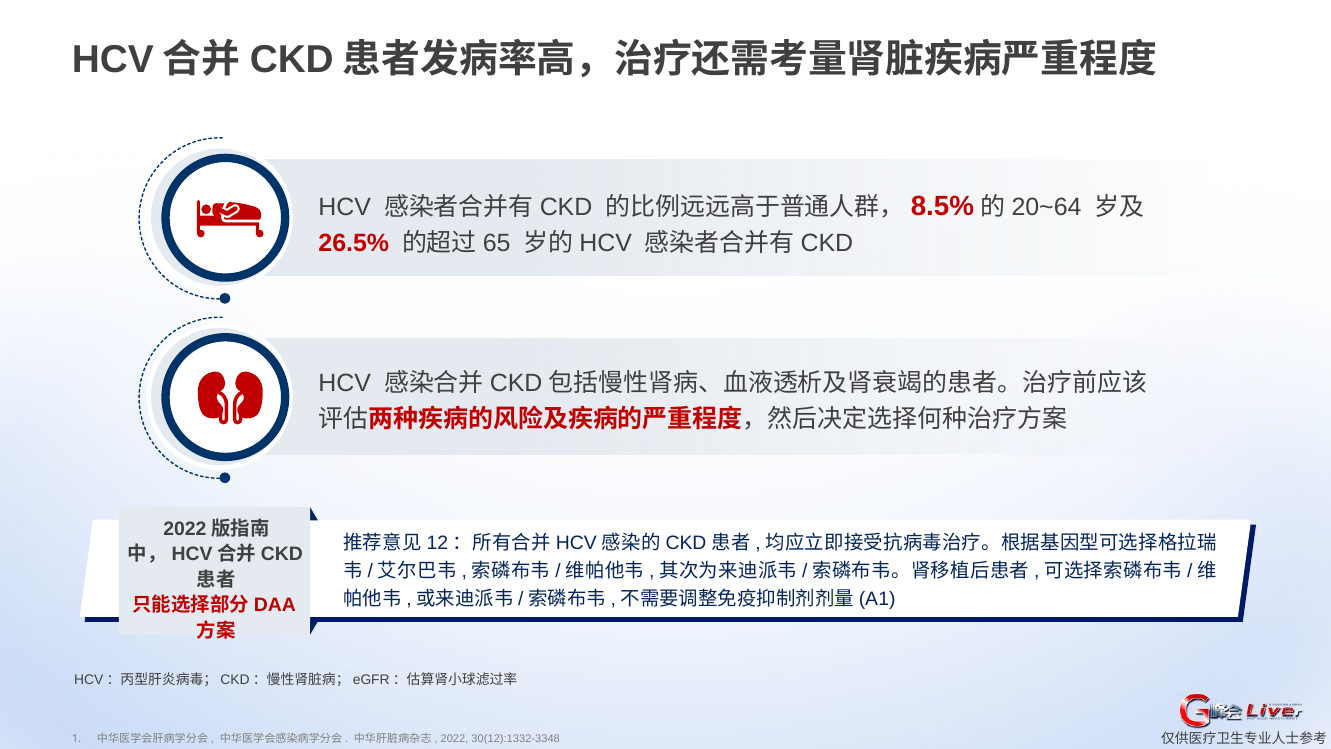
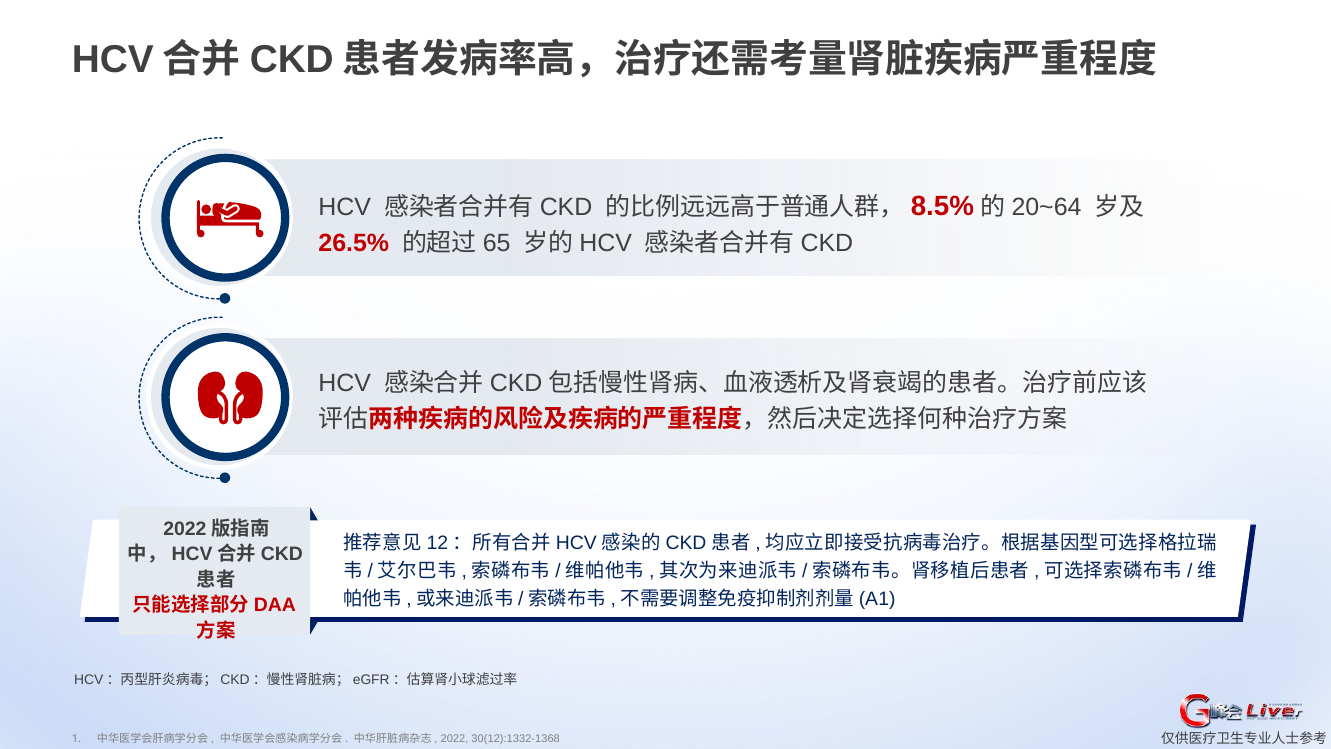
30(12):1332-3348: 30(12):1332-3348 -> 30(12):1332-1368 (516, 739)
